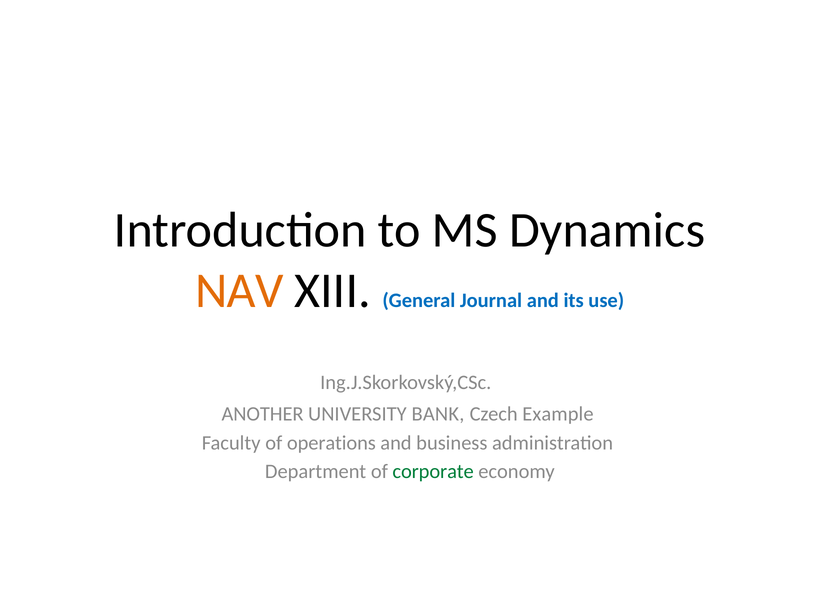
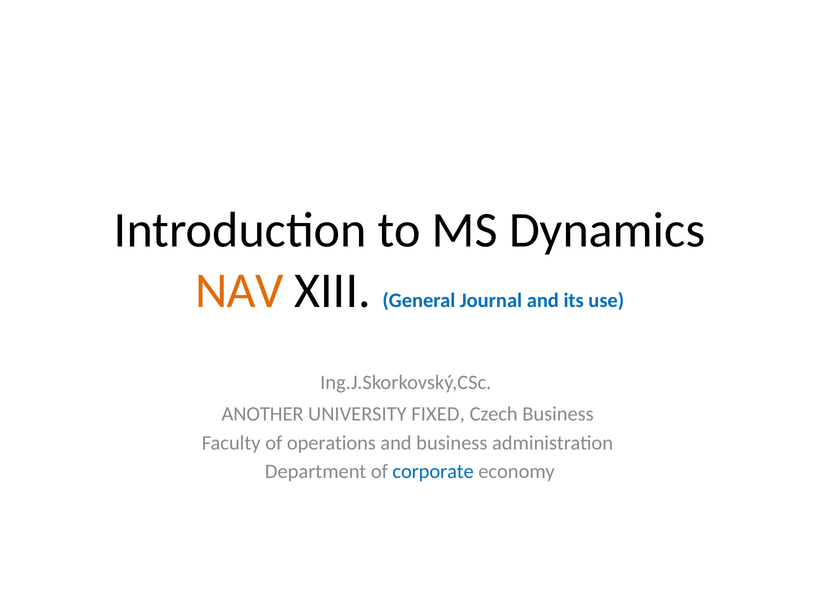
BANK: BANK -> FIXED (438, 414)
Czech Example: Example -> Business (558, 414)
corporate colour: green -> blue (433, 472)
